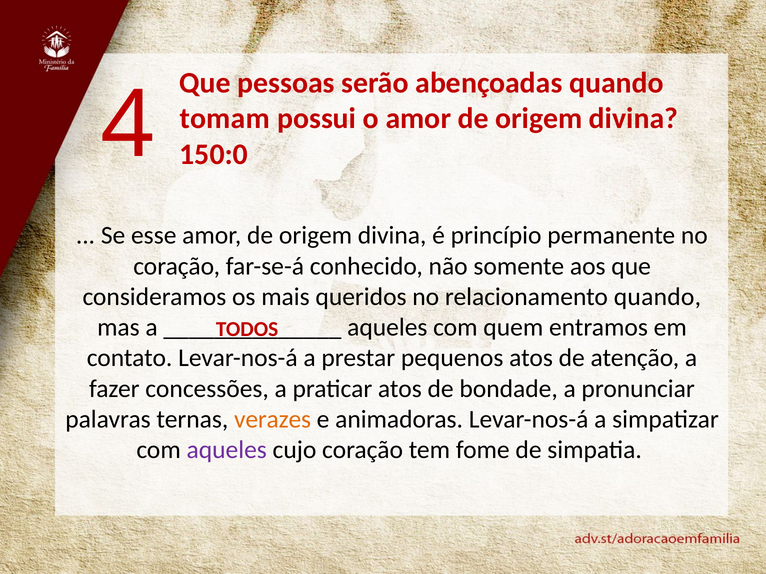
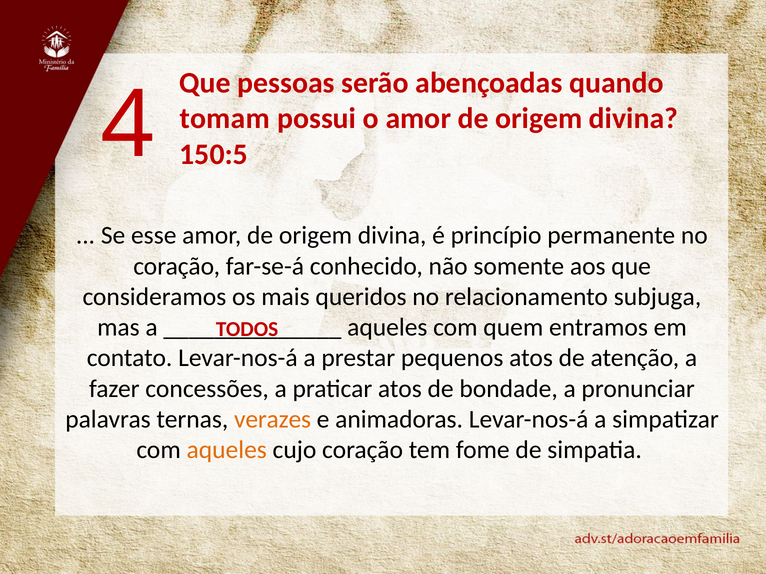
150:0: 150:0 -> 150:5 (214, 154)
relacionamento quando: quando -> subjuga (658, 297)
aqueles colour: purple -> orange (227, 450)
